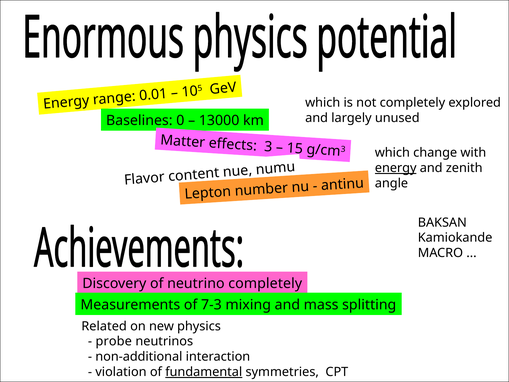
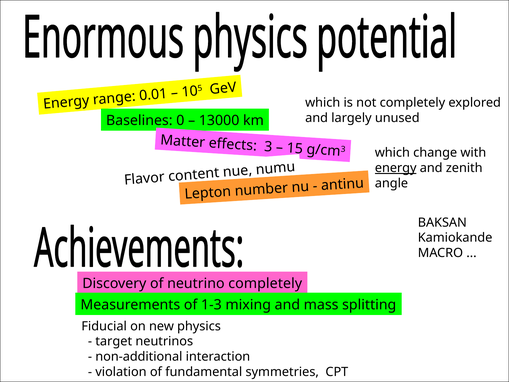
7-3: 7-3 -> 1-3 (211, 305)
Related: Related -> Fiducial (104, 326)
probe: probe -> target (114, 341)
fundamental underline: present -> none (204, 372)
